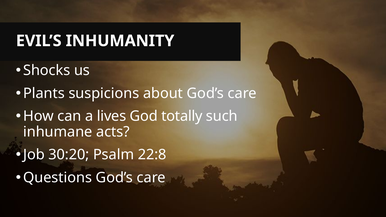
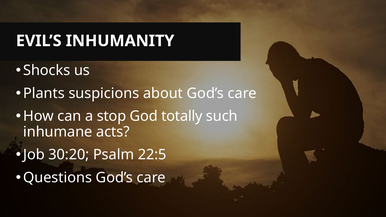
lives: lives -> stop (112, 116)
22:8: 22:8 -> 22:5 (152, 155)
